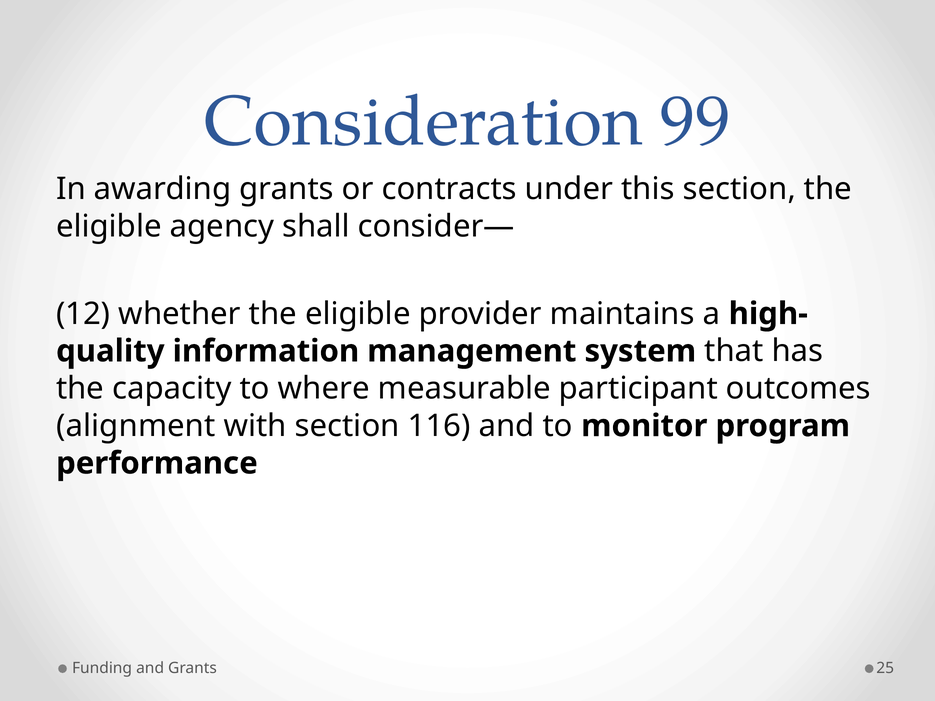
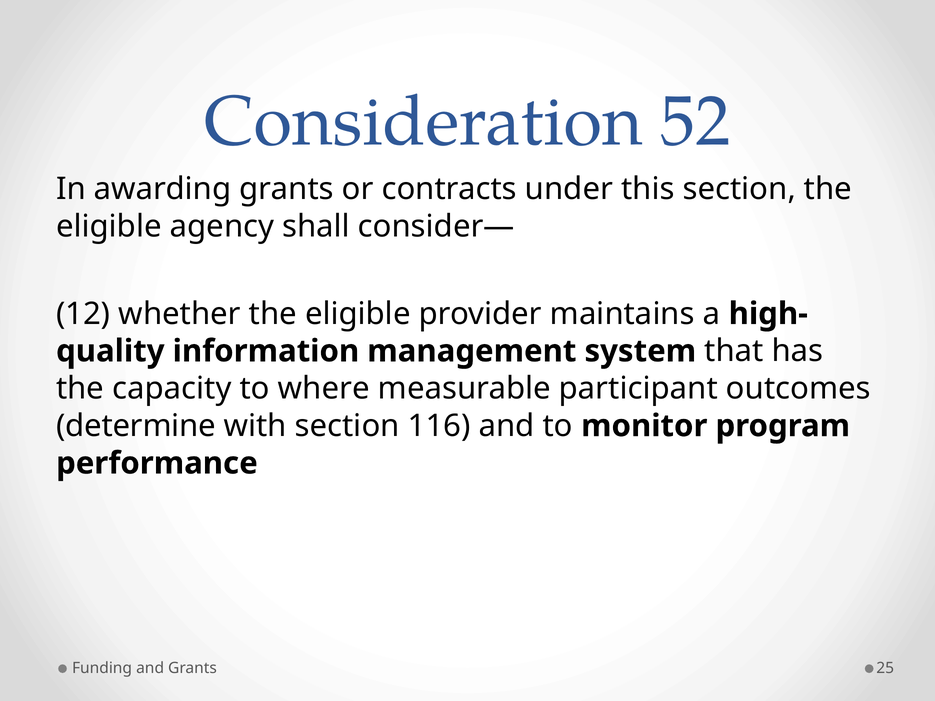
99: 99 -> 52 (696, 122)
alignment: alignment -> determine (136, 426)
